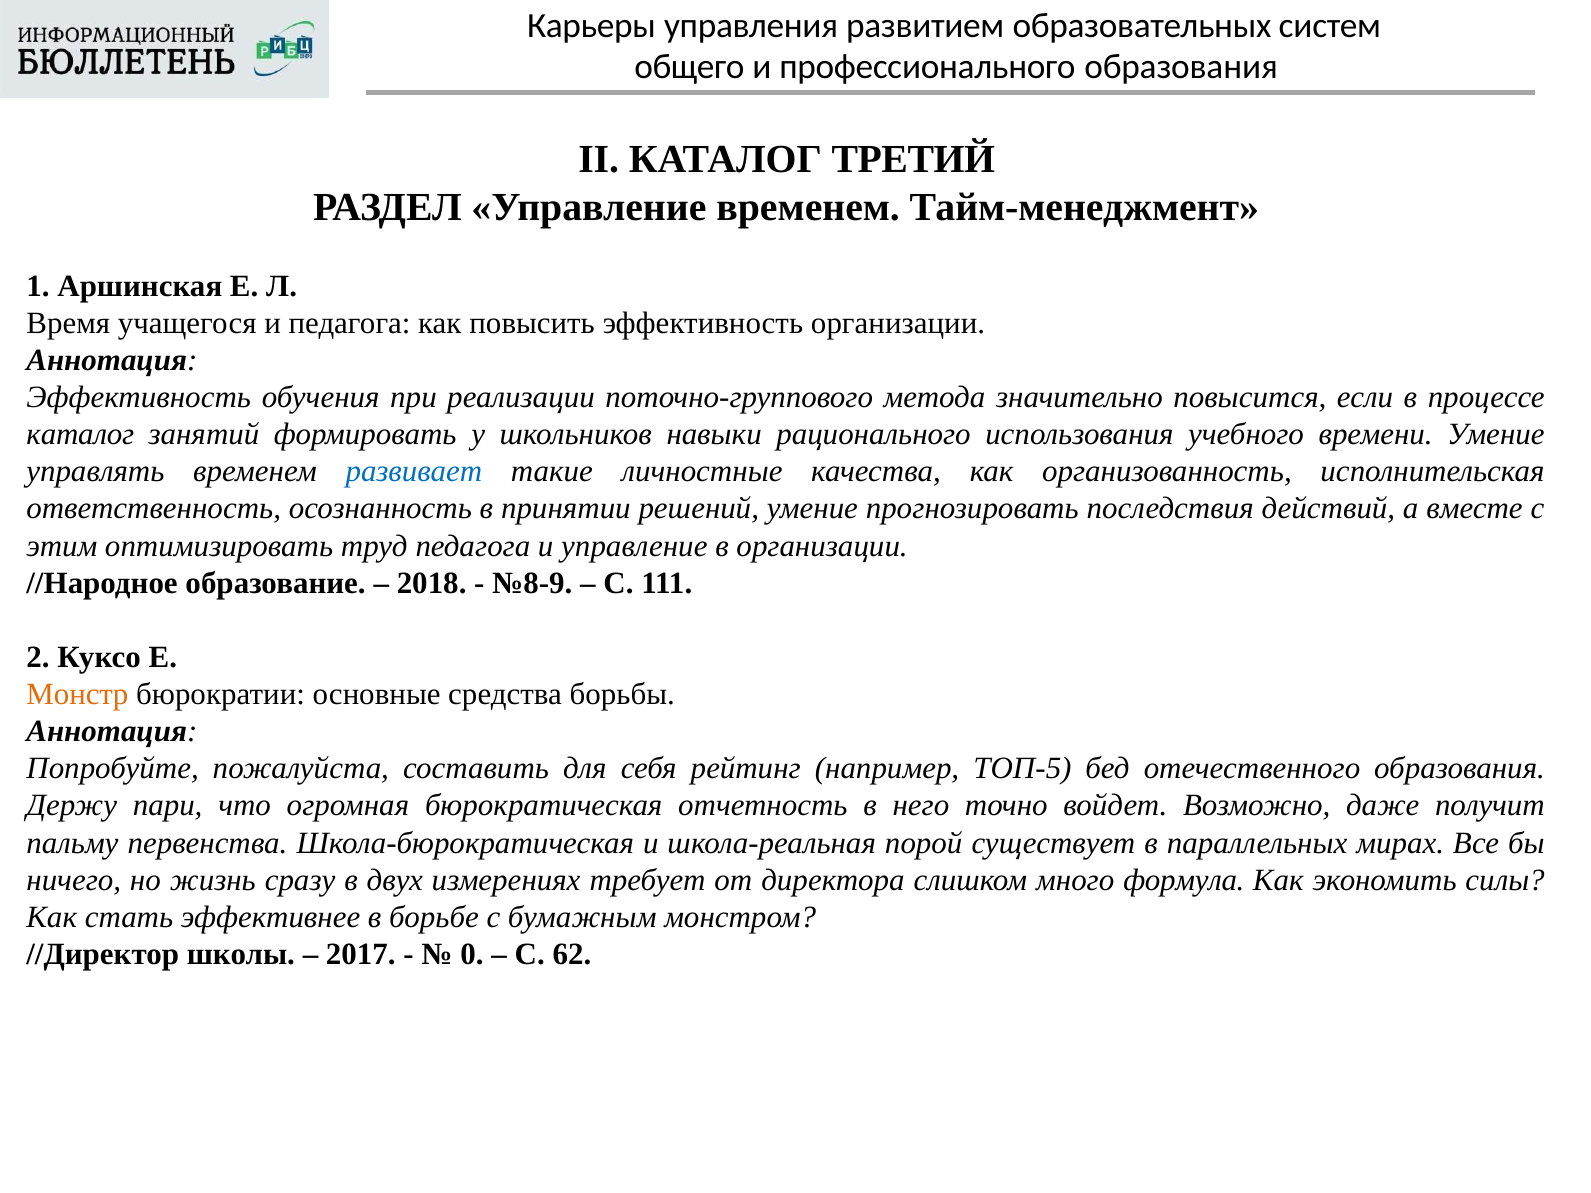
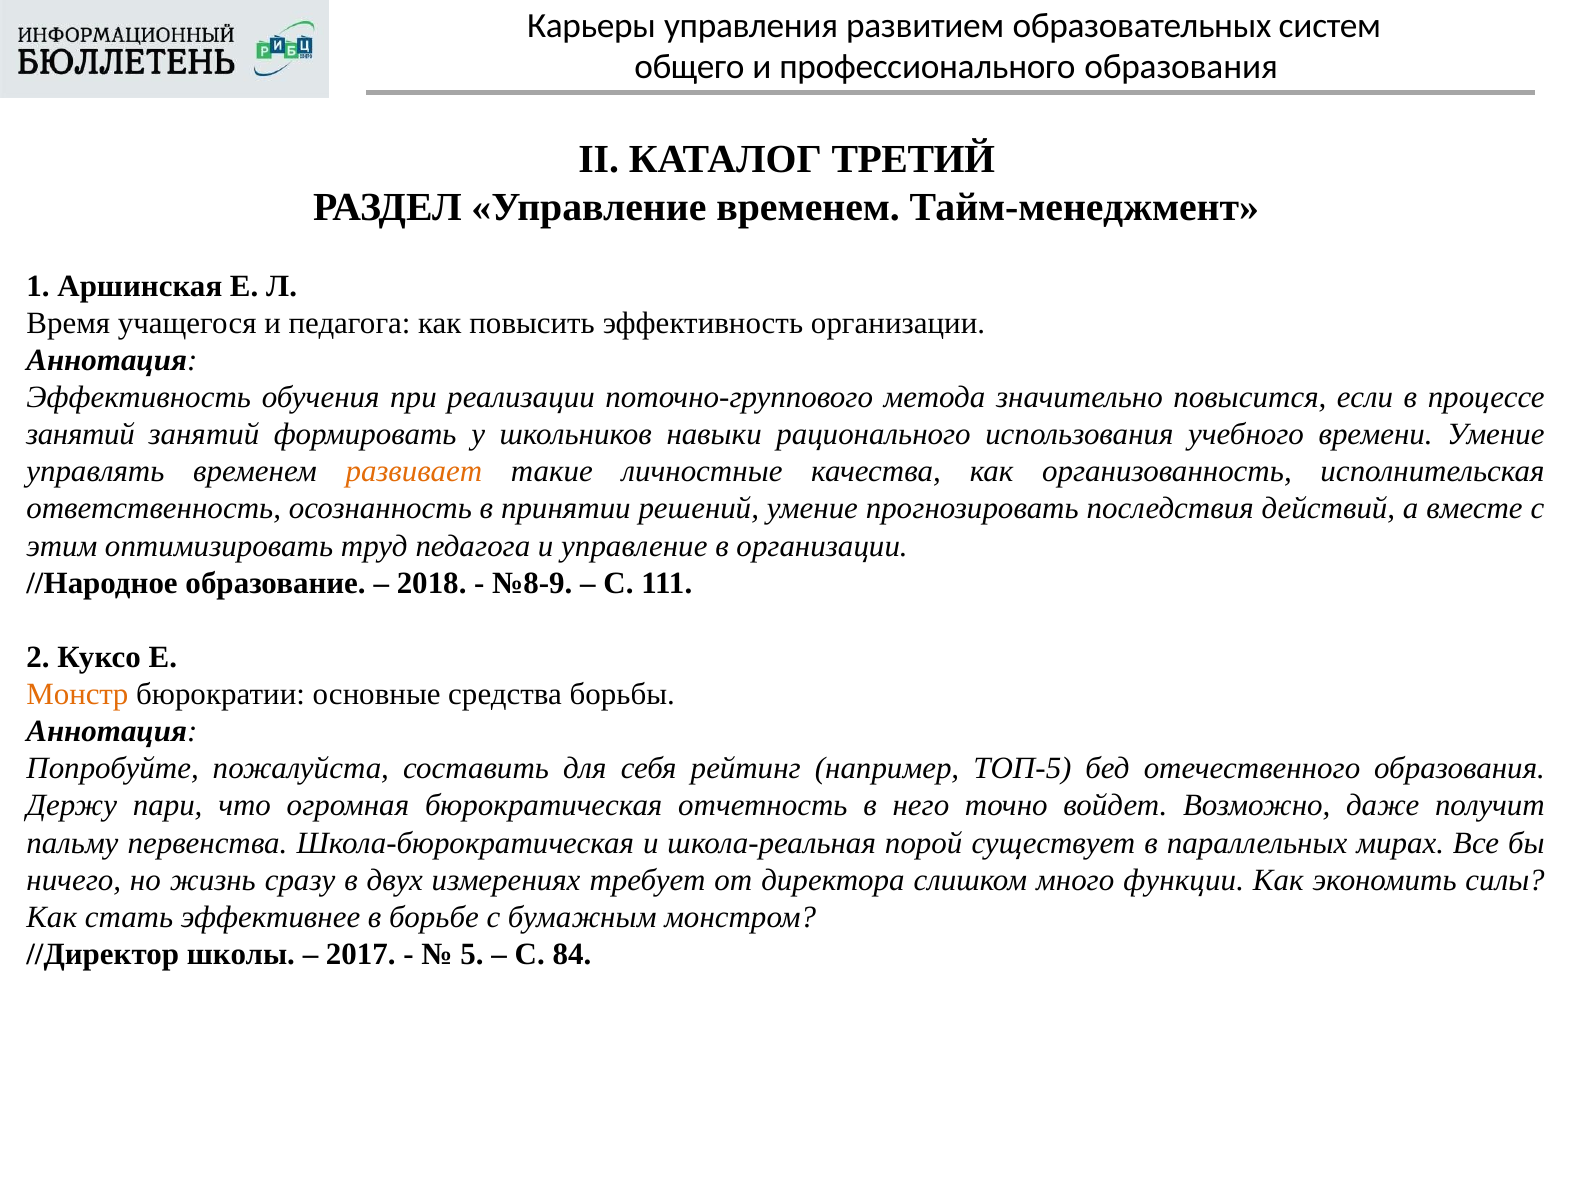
каталог: каталог -> занятий (80, 435)
развивает colour: blue -> orange (414, 472)
формула: формула -> функции (1184, 880)
0: 0 -> 5 (472, 955)
62: 62 -> 84 (572, 955)
